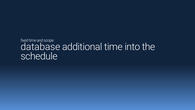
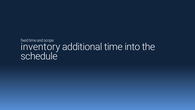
database: database -> inventory (40, 47)
